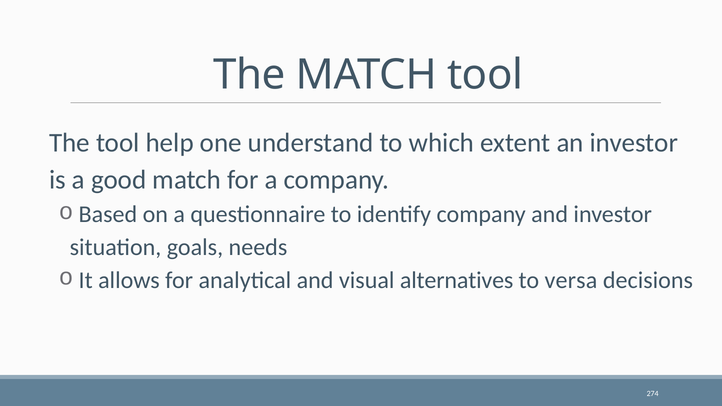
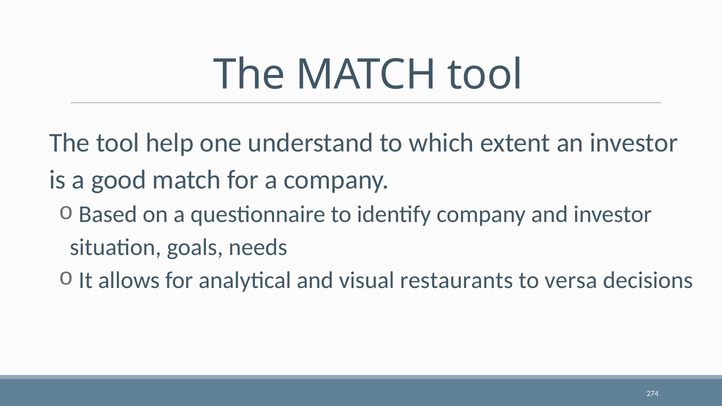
alternatives: alternatives -> restaurants (456, 280)
